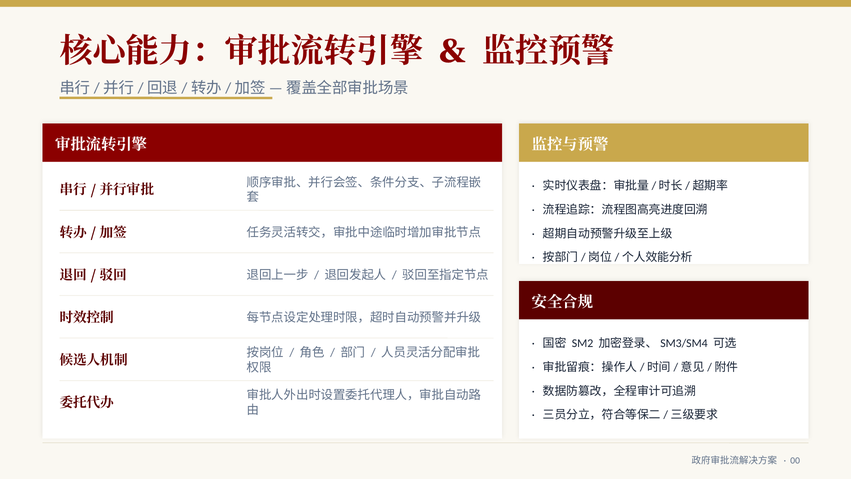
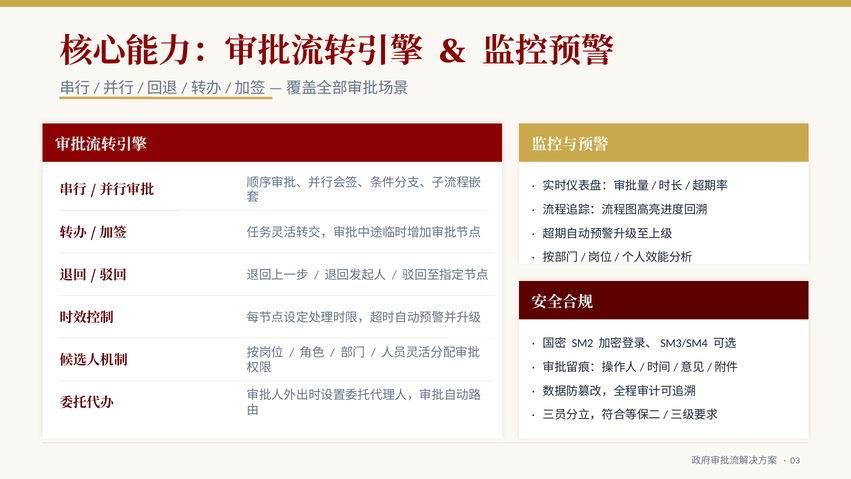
00: 00 -> 03 (795, 460)
